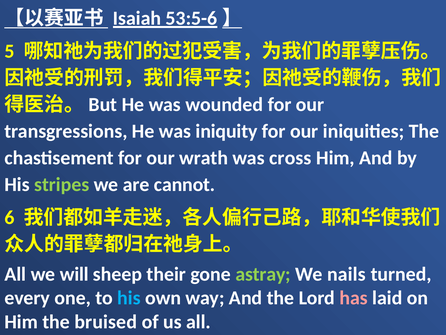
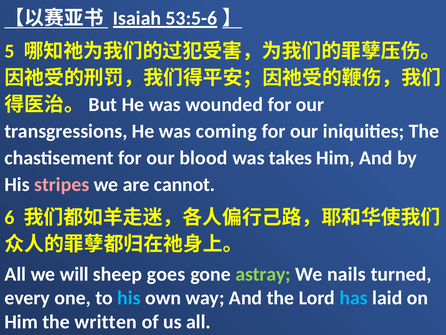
iniquity: iniquity -> coming (226, 131)
wrath: wrath -> blood (203, 158)
cross: cross -> takes (291, 158)
stripes colour: light green -> pink (62, 184)
their: their -> goes (166, 274)
has colour: pink -> light blue (354, 298)
bruised: bruised -> written (106, 321)
